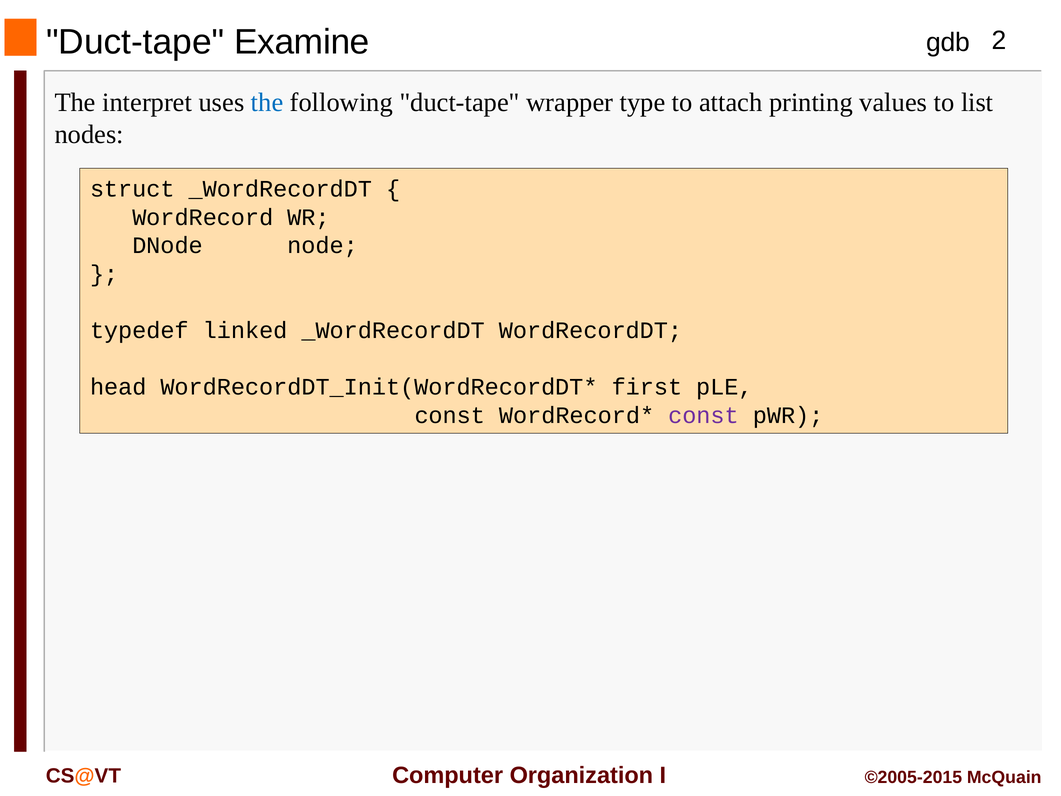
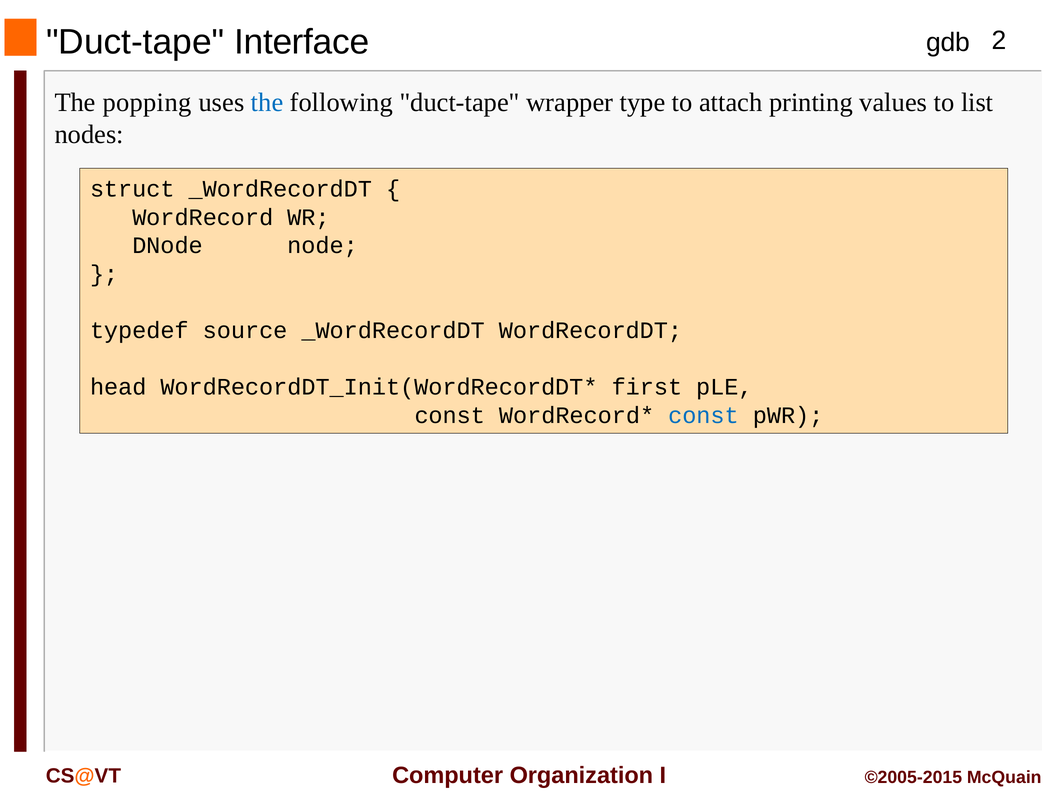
Examine: Examine -> Interface (302, 42)
interpret: interpret -> popping (147, 103)
linked: linked -> source (245, 330)
const colour: purple -> blue (703, 415)
